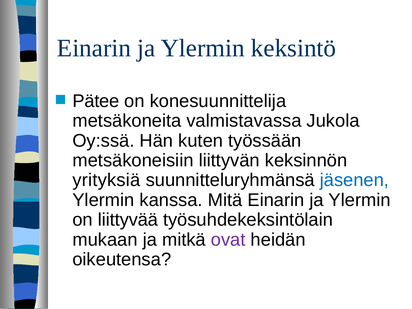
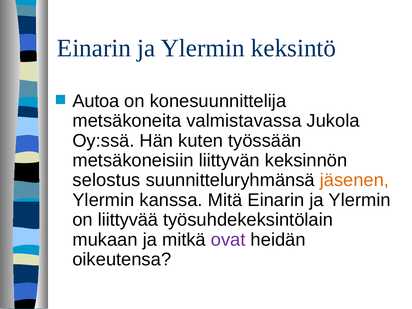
Pätee: Pätee -> Autoa (96, 101)
yrityksiä: yrityksiä -> selostus (106, 180)
jäsenen colour: blue -> orange (354, 180)
